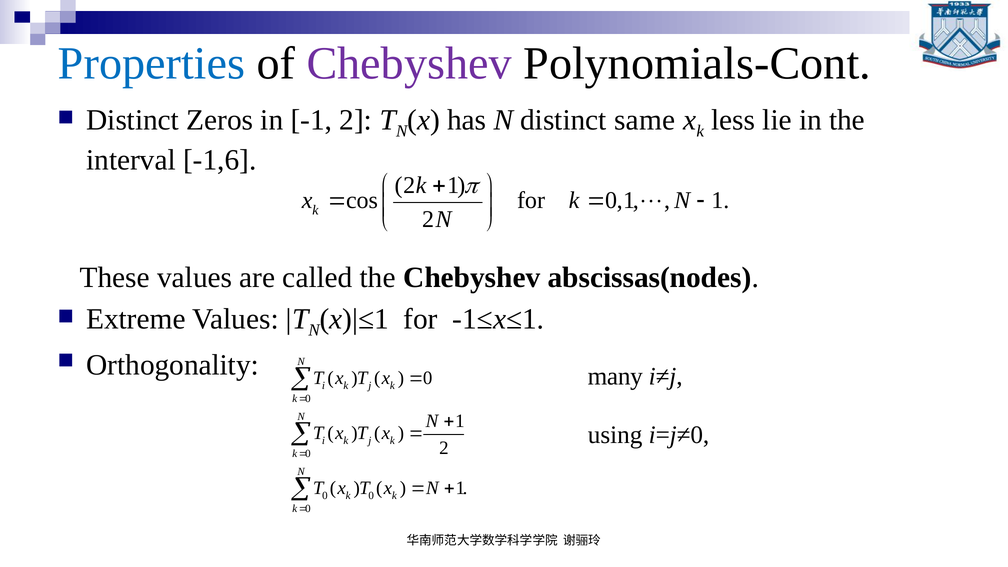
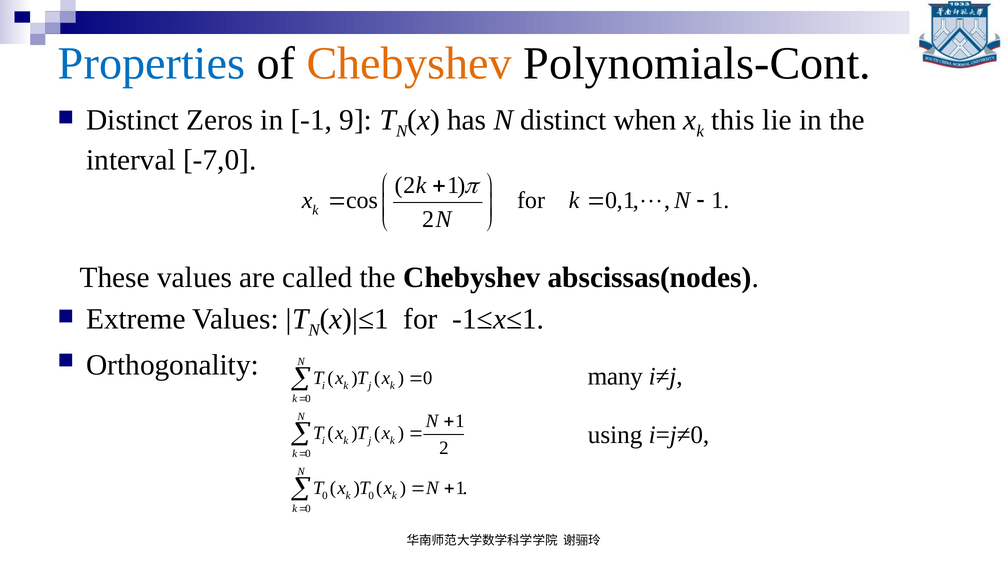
Chebyshev colour: purple -> orange (409, 64)
-1 2: 2 -> 9 (356, 120)
same: same -> when (645, 120)
less: less -> this (733, 120)
-1,6: -1,6 -> -7,0 (220, 160)
